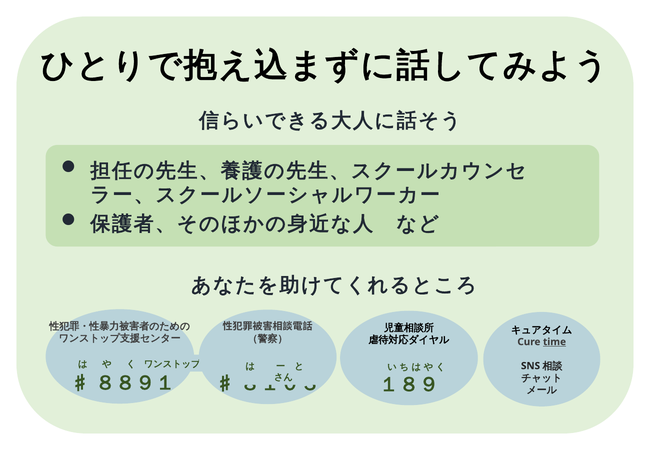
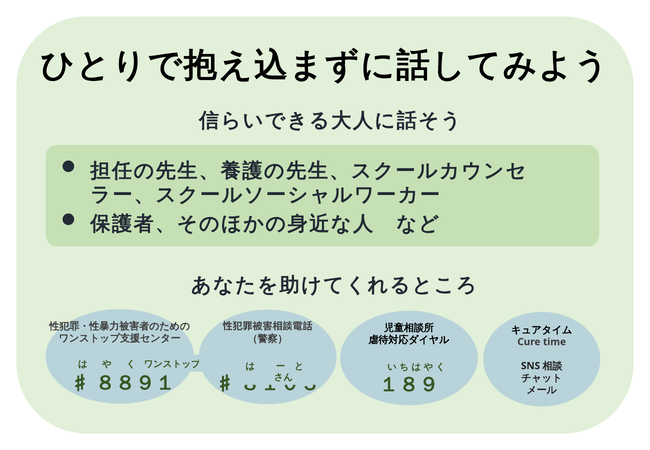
time underline: present -> none (555, 342)
